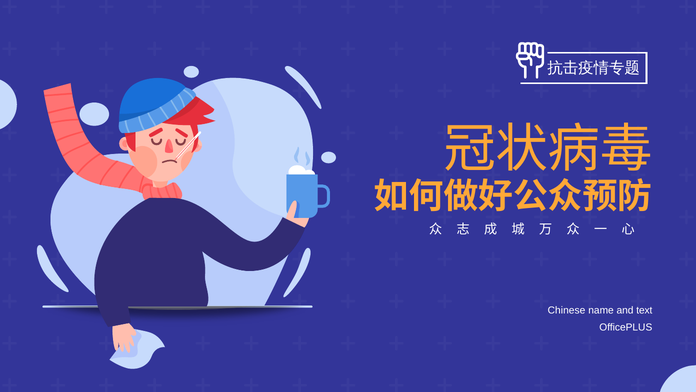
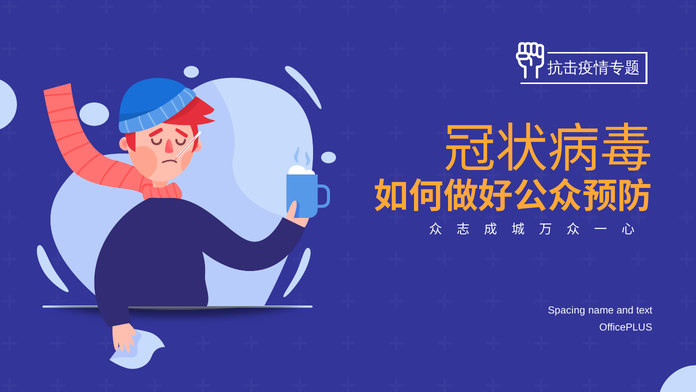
Chinese: Chinese -> Spacing (567, 310)
